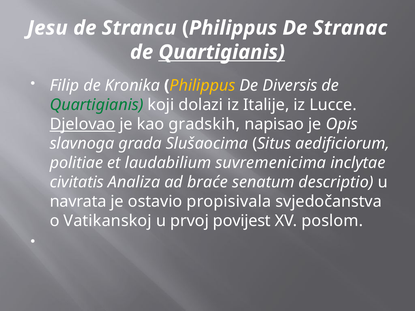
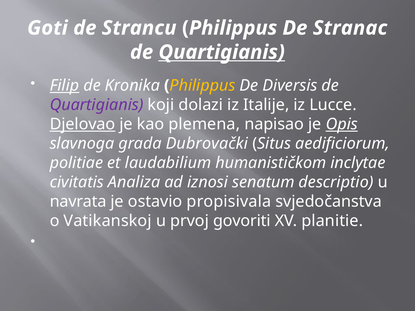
Jesu: Jesu -> Goti (47, 28)
Filip underline: none -> present (64, 85)
Quartigianis colour: green -> purple (97, 105)
gradskih: gradskih -> plemena (204, 124)
Opis underline: none -> present (342, 124)
Slušaocima: Slušaocima -> Dubrovački (207, 144)
suvremenicima: suvremenicima -> humanističkom (271, 163)
braće: braće -> iznosi (208, 182)
povijest: povijest -> govoriti (242, 221)
poslom: poslom -> planitie (332, 221)
